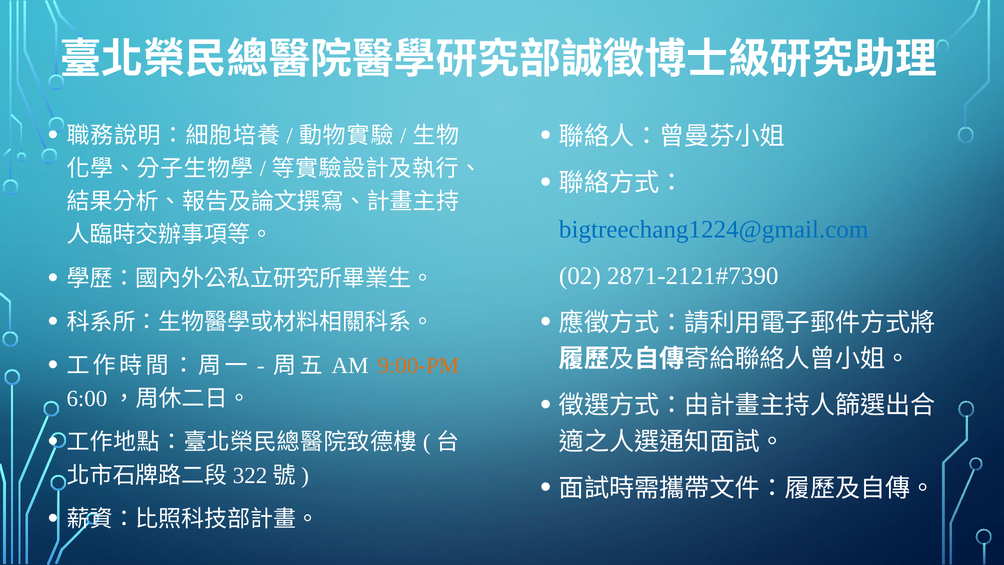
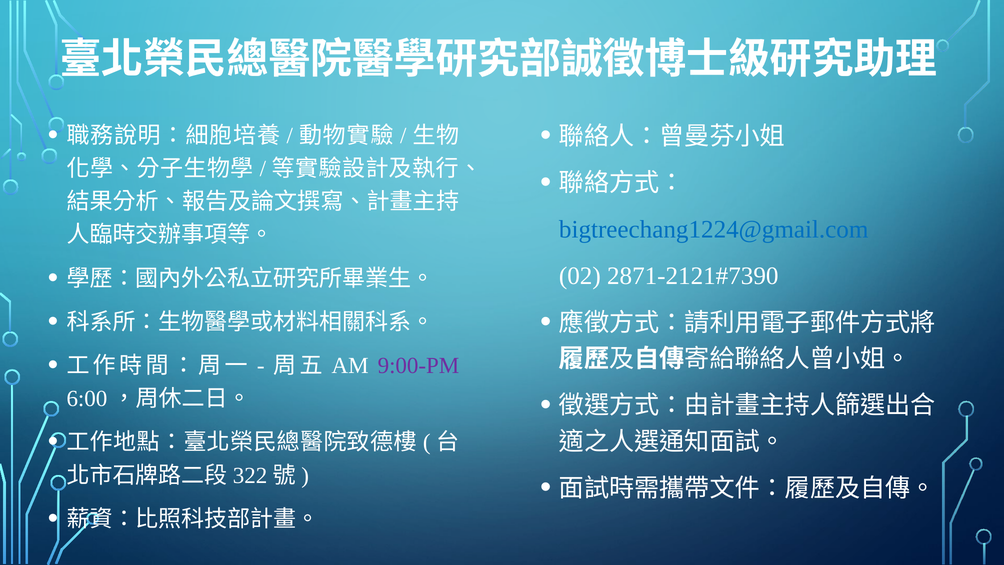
9:00-PM colour: orange -> purple (418, 365)
